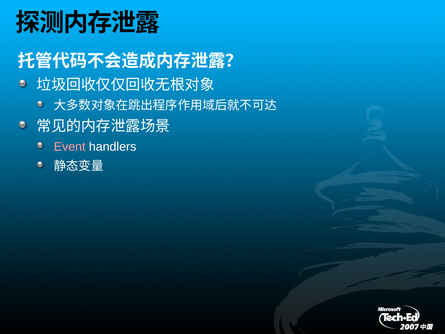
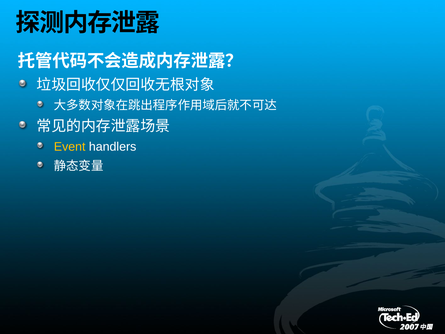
Event colour: pink -> yellow (70, 147)
